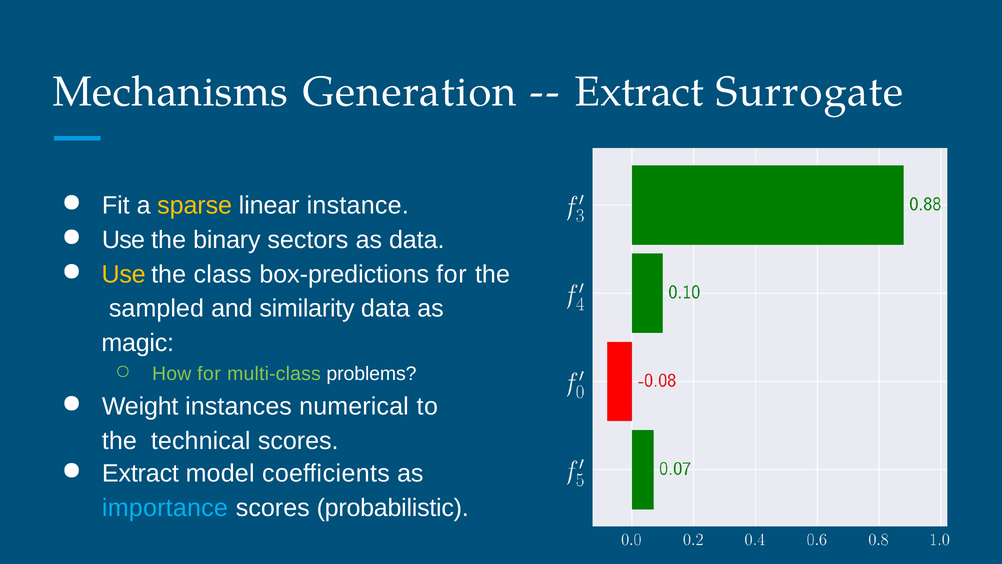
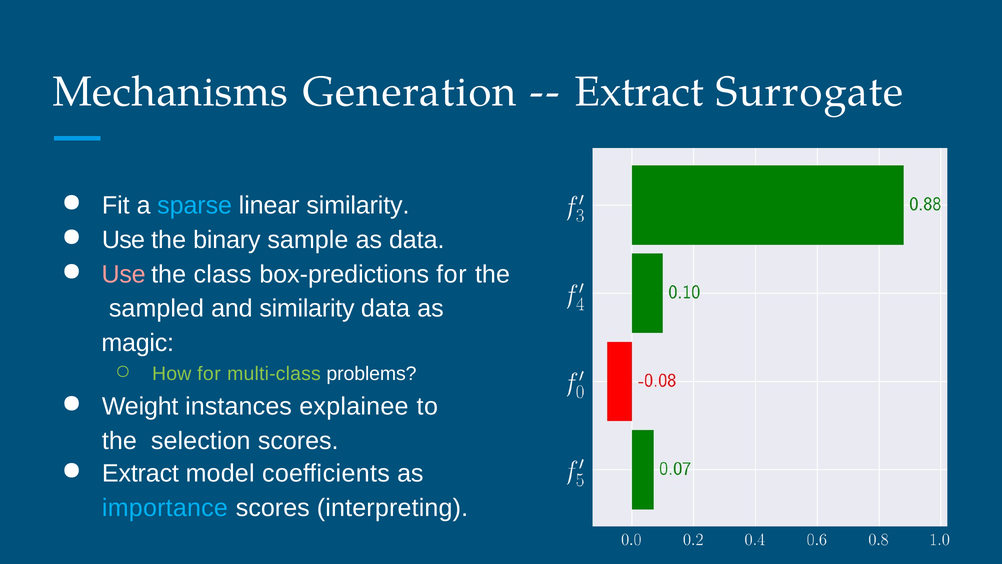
sparse colour: yellow -> light blue (195, 206)
linear instance: instance -> similarity (358, 206)
sectors: sectors -> sample (308, 240)
Use colour: yellow -> pink (124, 274)
numerical: numerical -> explainee (354, 406)
technical: technical -> selection (201, 441)
probabilistic: probabilistic -> interpreting (392, 508)
